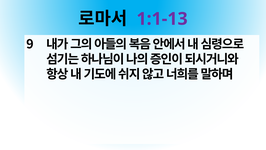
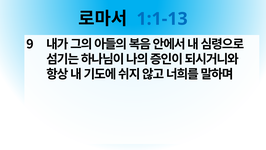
1:1-13 colour: purple -> blue (162, 19)
